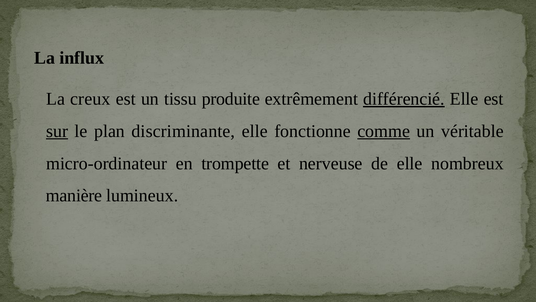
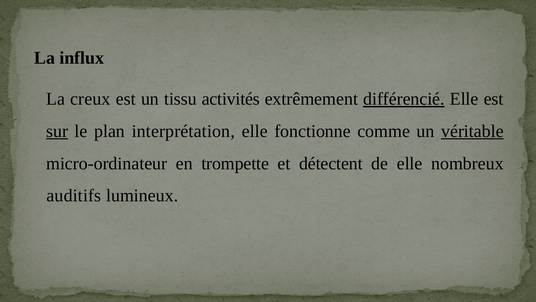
produite: produite -> activités (231, 99)
discriminante: discriminante -> interprétation (183, 131)
comme underline: present -> none (384, 131)
véritable underline: none -> present (472, 131)
nerveuse: nerveuse -> détectent (331, 163)
manière: manière -> auditifs (74, 195)
